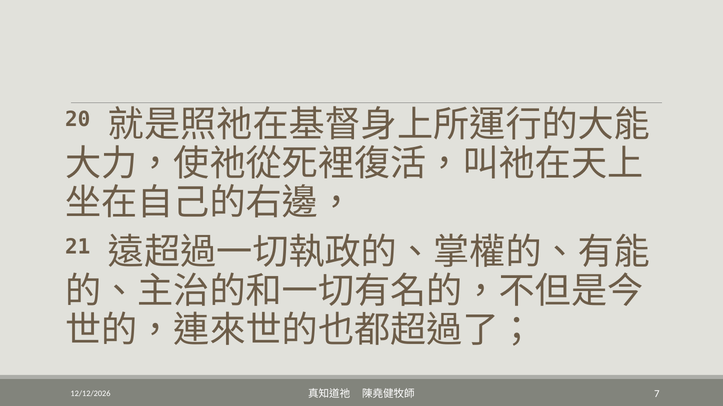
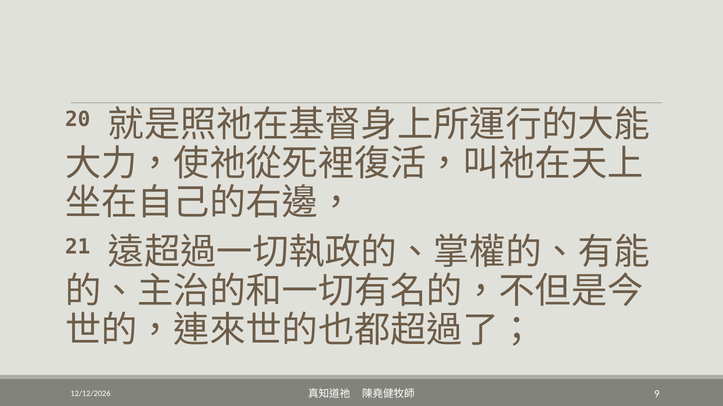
7: 7 -> 9 (657, 395)
